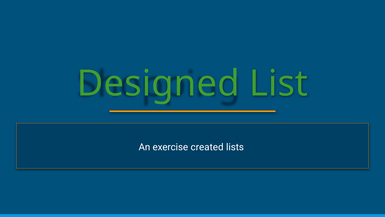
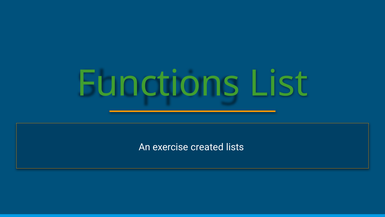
Designed: Designed -> Functions (159, 83)
